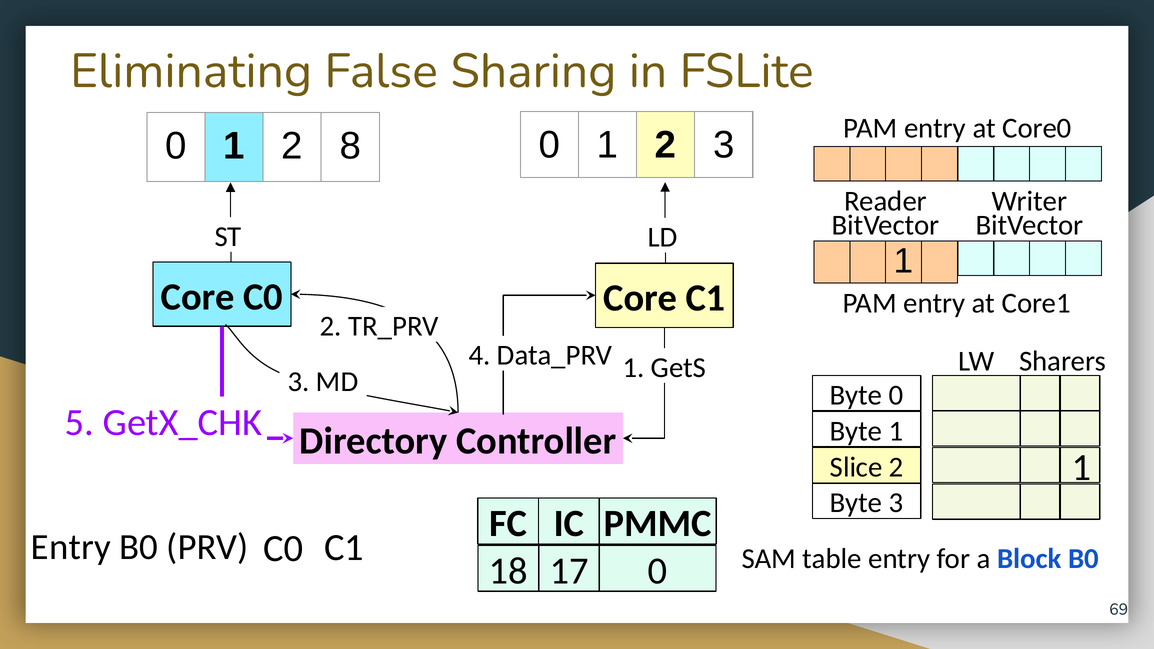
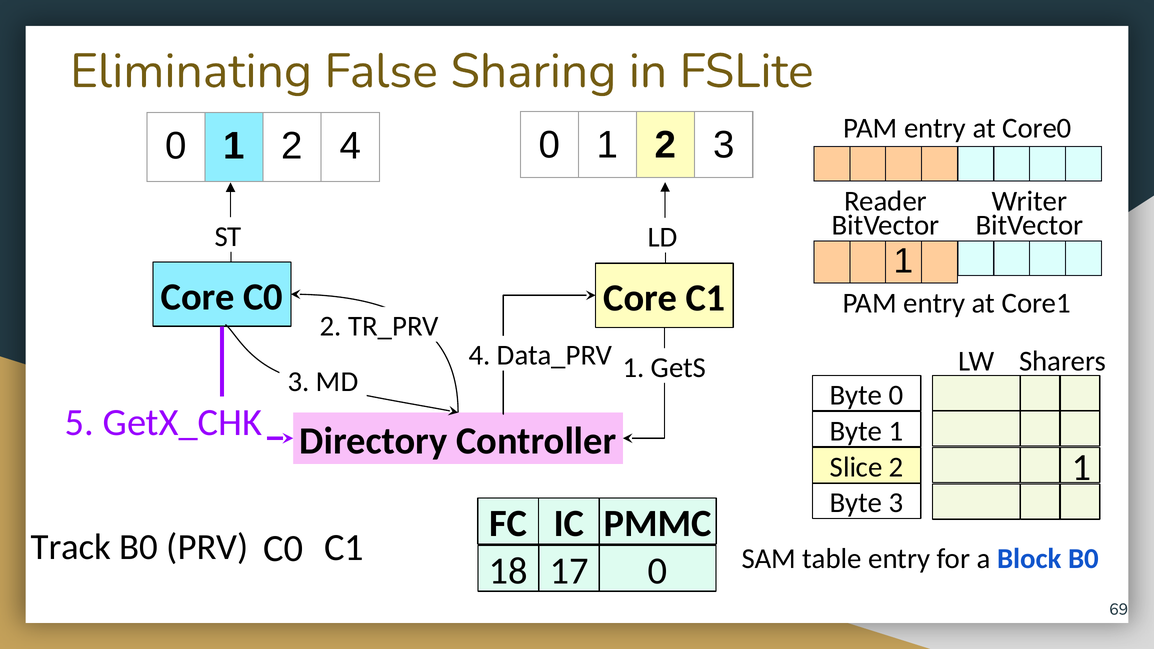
2 8: 8 -> 4 (350, 146)
Entry: Entry -> Track (71, 547)
